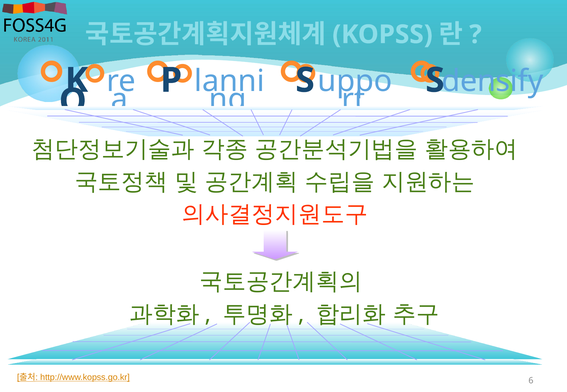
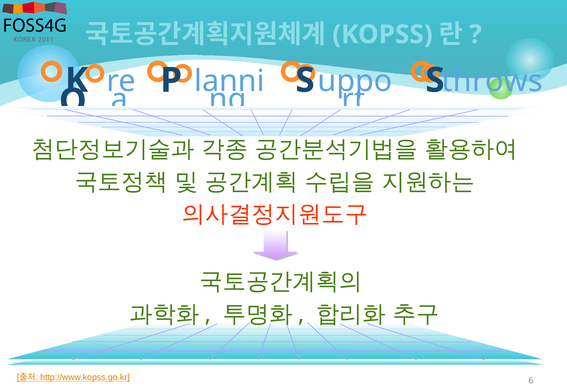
densify: densify -> throws (492, 81)
